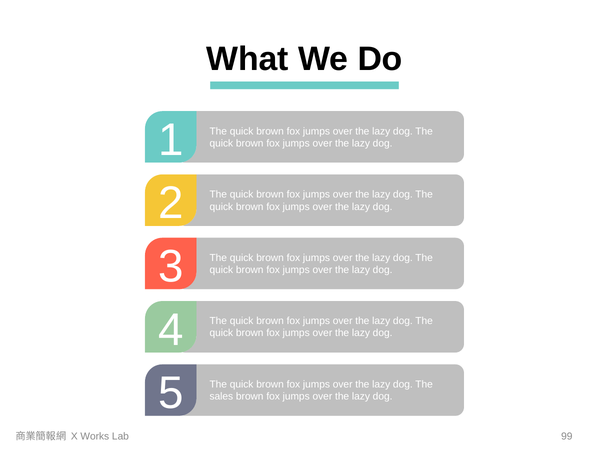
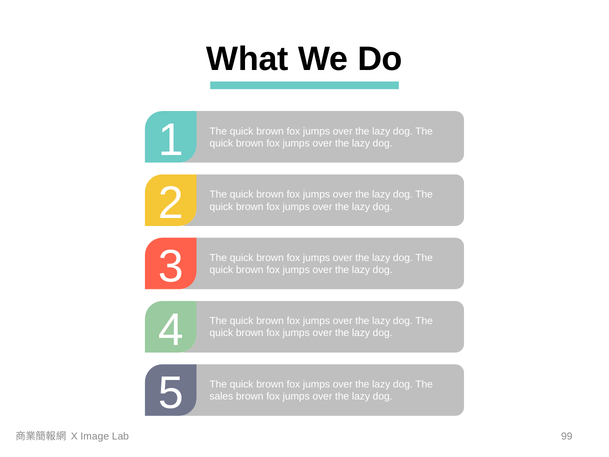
Works: Works -> Image (95, 436)
